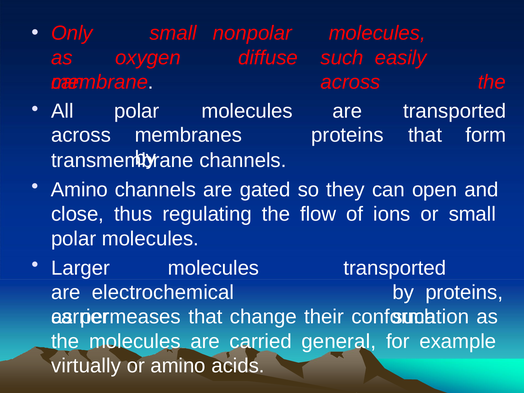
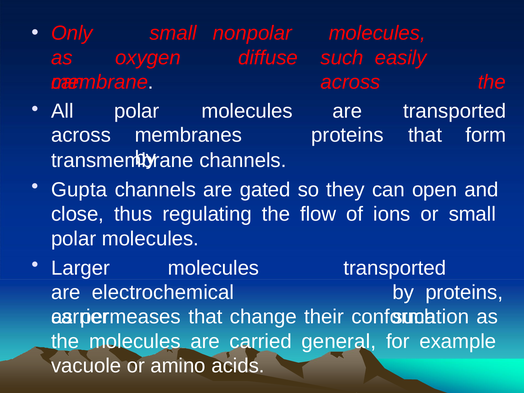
Amino: Amino -> Gupta (79, 190)
virtually: virtually -> vacuole (86, 366)
